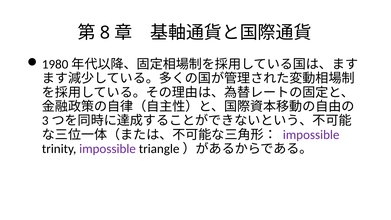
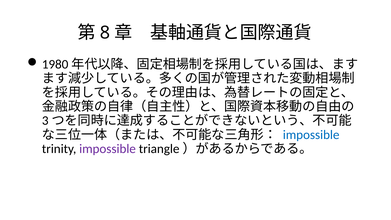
impossible colour: purple -> blue (311, 135)
